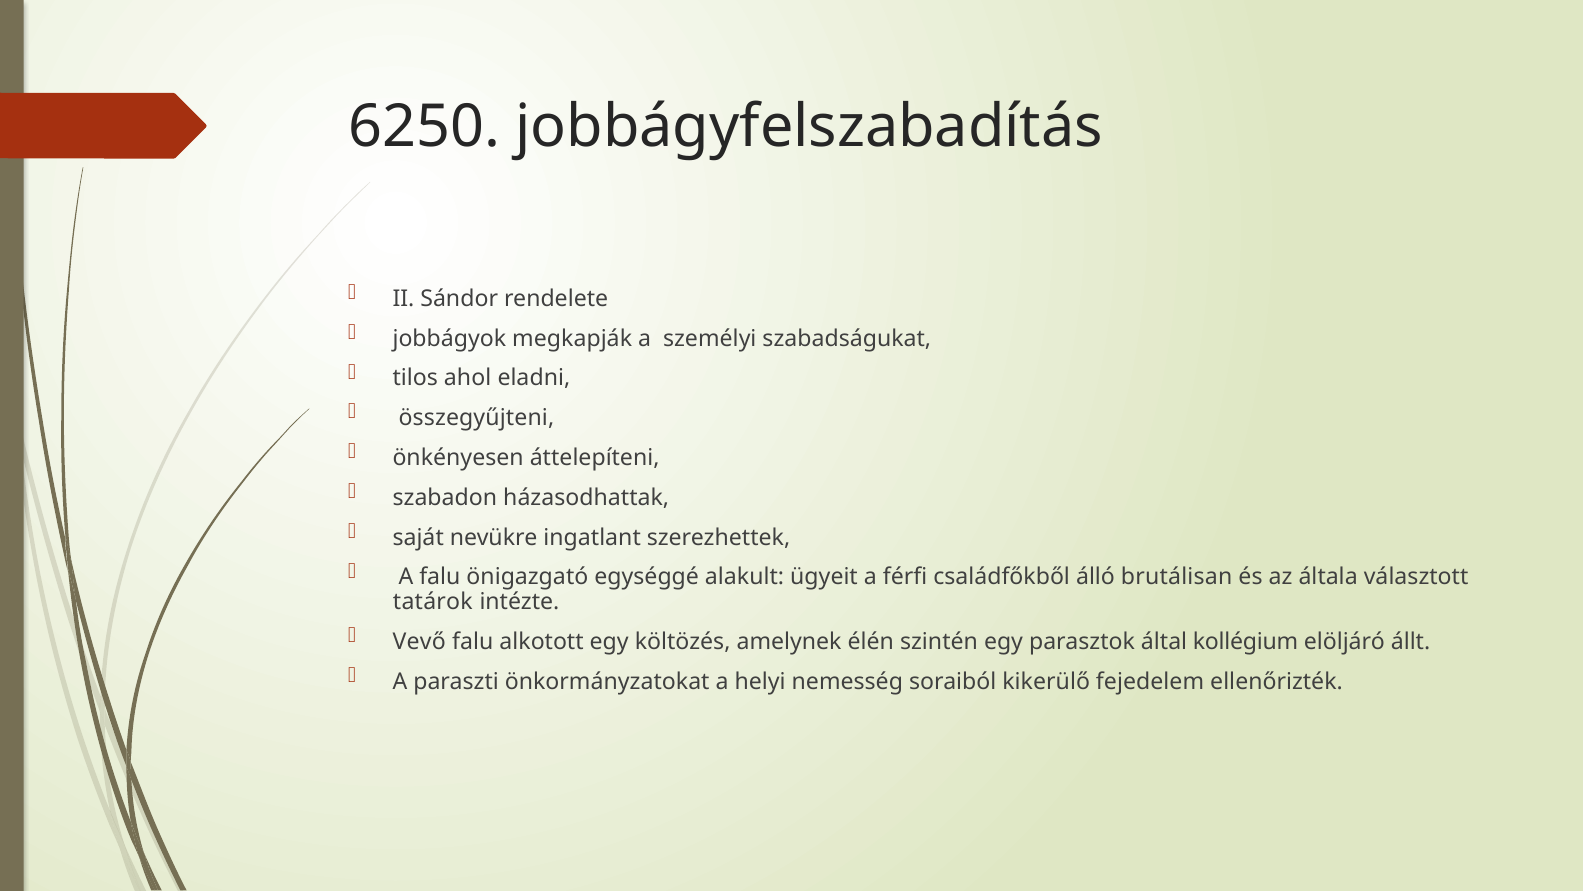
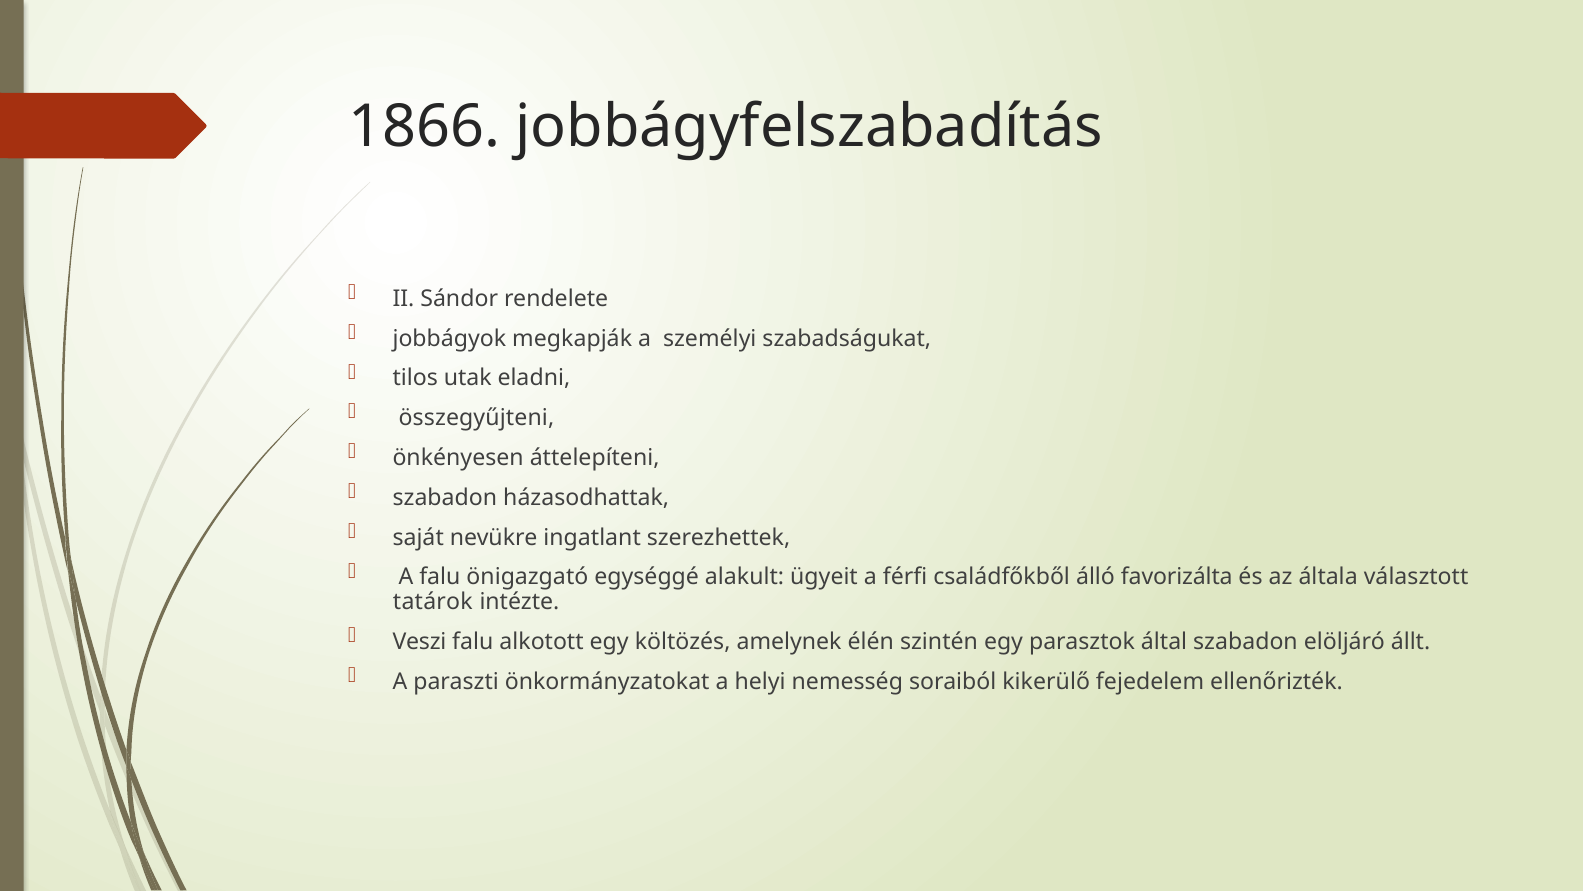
6250: 6250 -> 1866 (424, 127)
ahol: ahol -> utak (468, 378)
brutálisan: brutálisan -> favorizálta (1177, 577)
Vevő: Vevő -> Veszi (419, 642)
által kollégium: kollégium -> szabadon (1245, 642)
